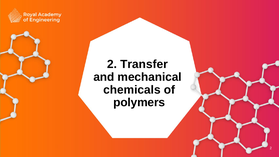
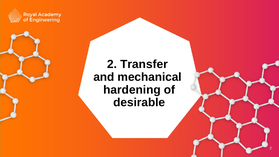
chemicals: chemicals -> hardening (132, 90)
polymers: polymers -> desirable (139, 102)
